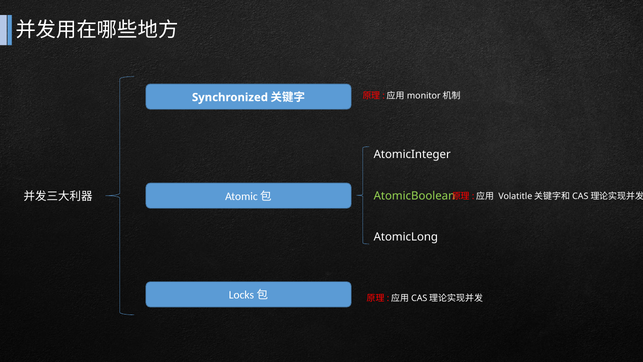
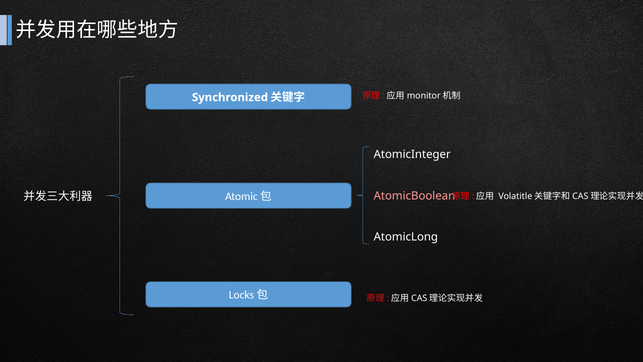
AtomicBoolean colour: light green -> pink (414, 196)
